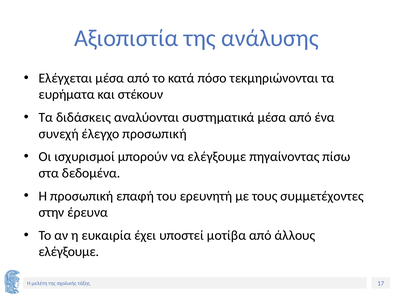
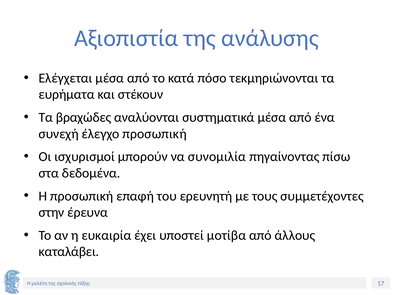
διδάσκεις: διδάσκεις -> βραχώδες (84, 117)
να ελέγξουμε: ελέγξουμε -> συνομιλία (217, 157)
ελέγξουμε: ελέγξουμε -> καταλάβει (69, 252)
